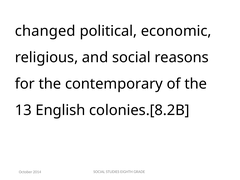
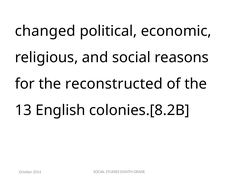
contemporary: contemporary -> reconstructed (114, 84)
